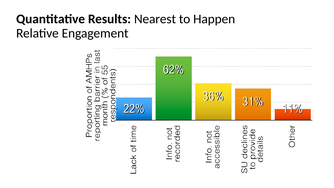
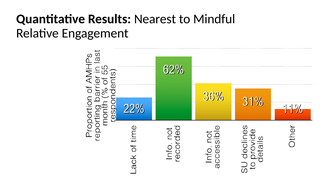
Happen: Happen -> Mindful (214, 19)
